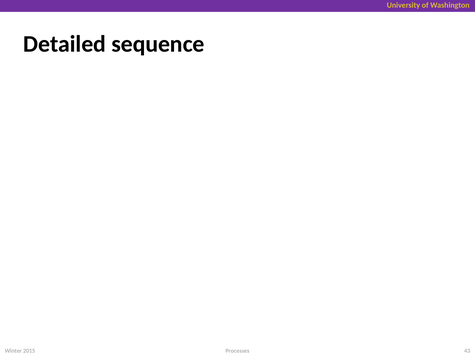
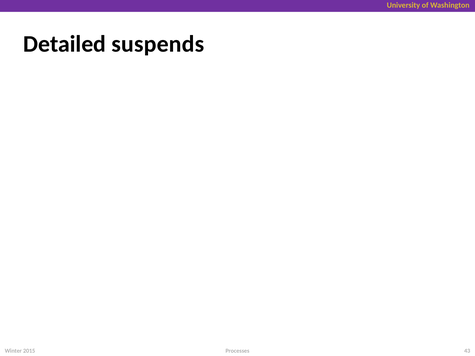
sequence: sequence -> suspends (158, 44)
